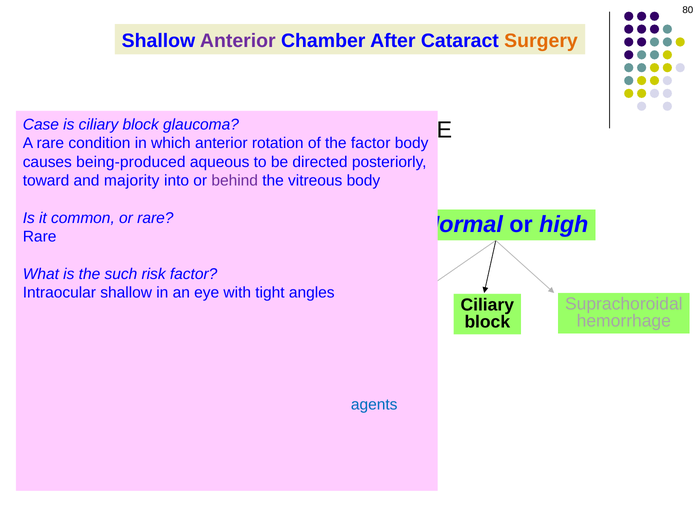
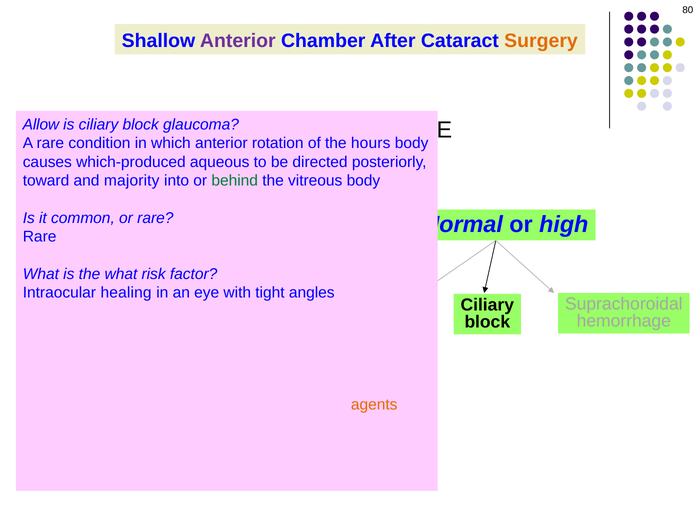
Case: Case -> Allow (41, 125)
factor: factor -> hours (371, 143)
being-produced: being-produced -> which-produced (131, 162)
behind colour: purple -> green (235, 181)
the such: such -> what (121, 274)
Intraocular shallow: shallow -> healing (126, 293)
agents colour: blue -> orange (374, 405)
